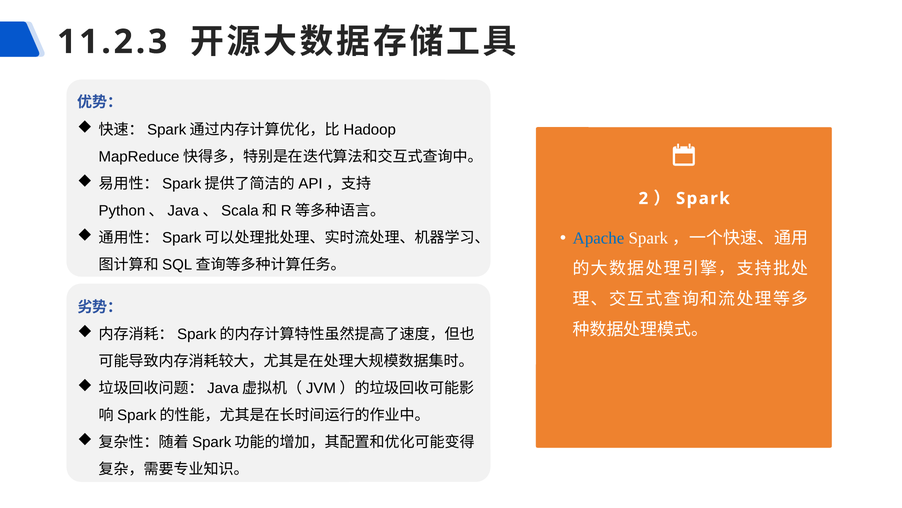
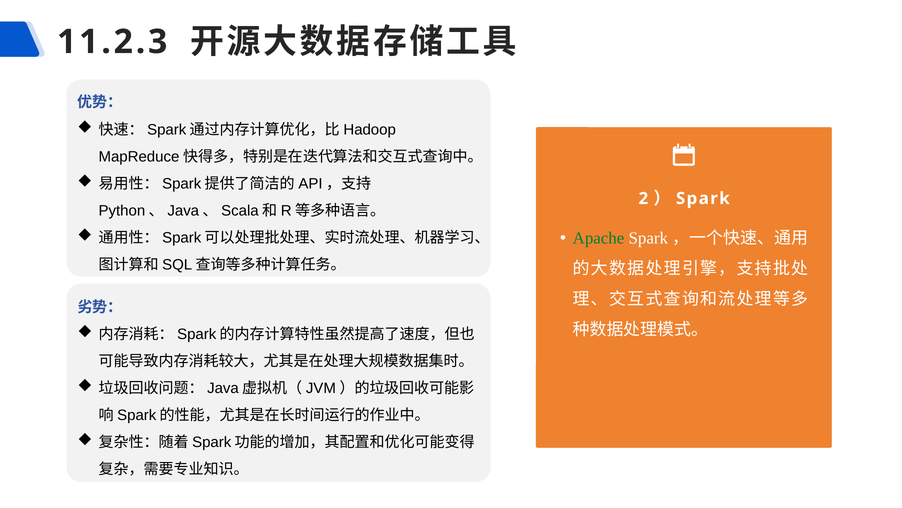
Apache colour: blue -> green (599, 238)
